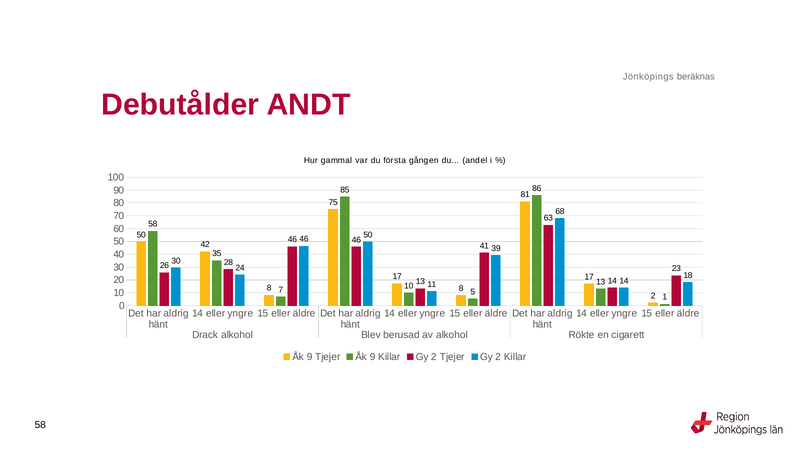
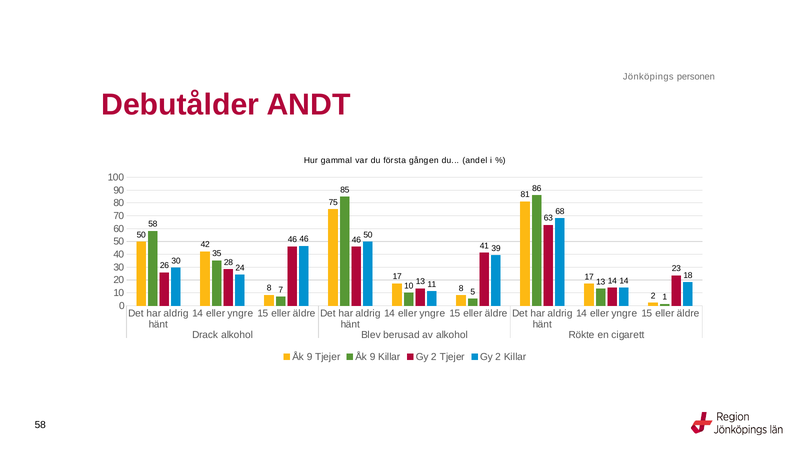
beräknas: beräknas -> personen (696, 77)
